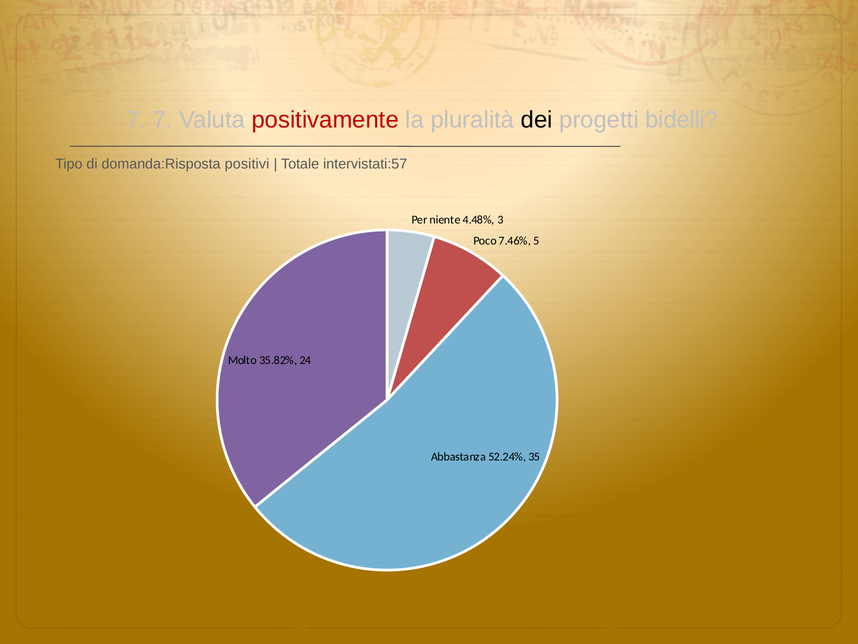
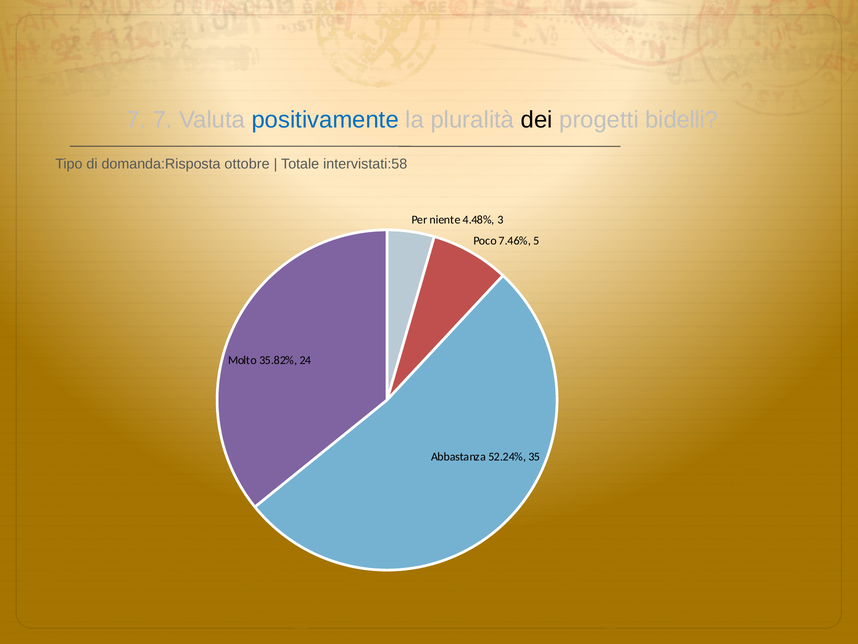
positivamente colour: red -> blue (325, 120)
positivi: positivi -> ottobre (247, 164)
intervistati:57: intervistati:57 -> intervistati:58 (365, 164)
